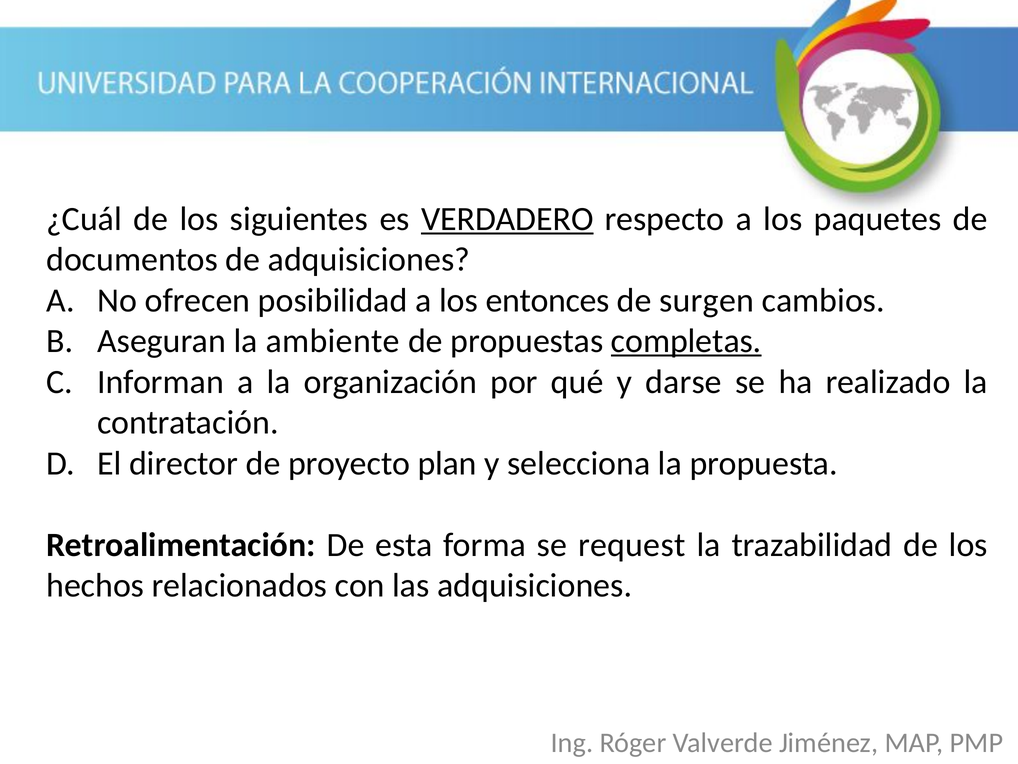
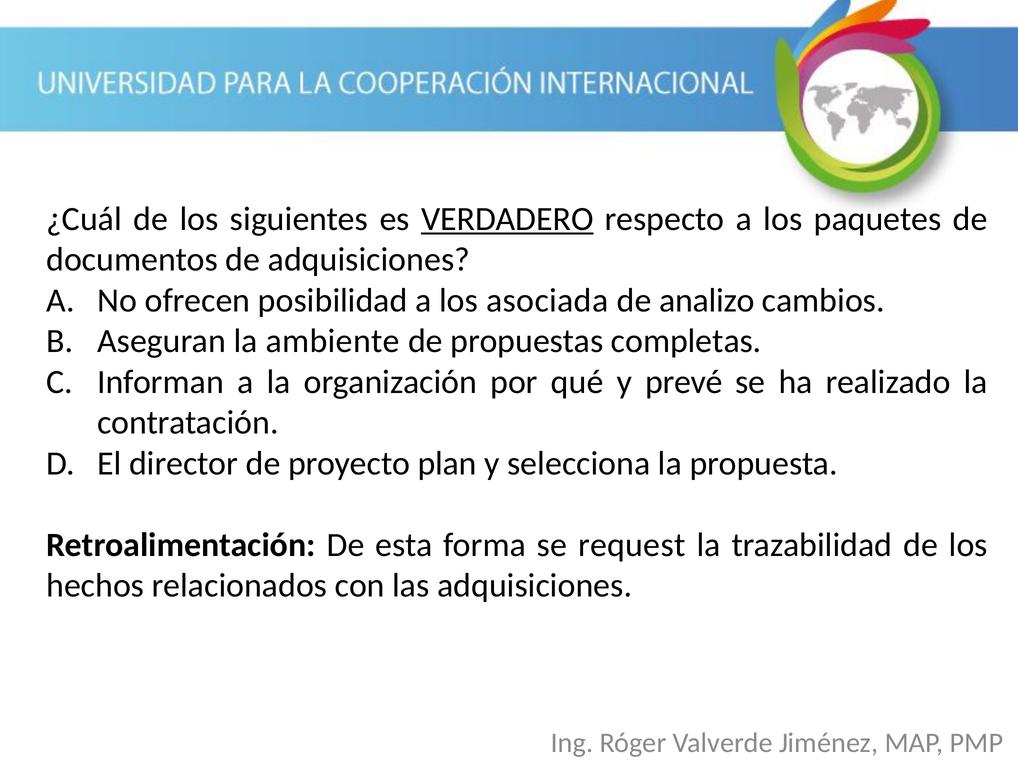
entonces: entonces -> asociada (547, 300)
surgen: surgen -> analizo (707, 300)
completas underline: present -> none (686, 341)
darse: darse -> prevé (684, 382)
